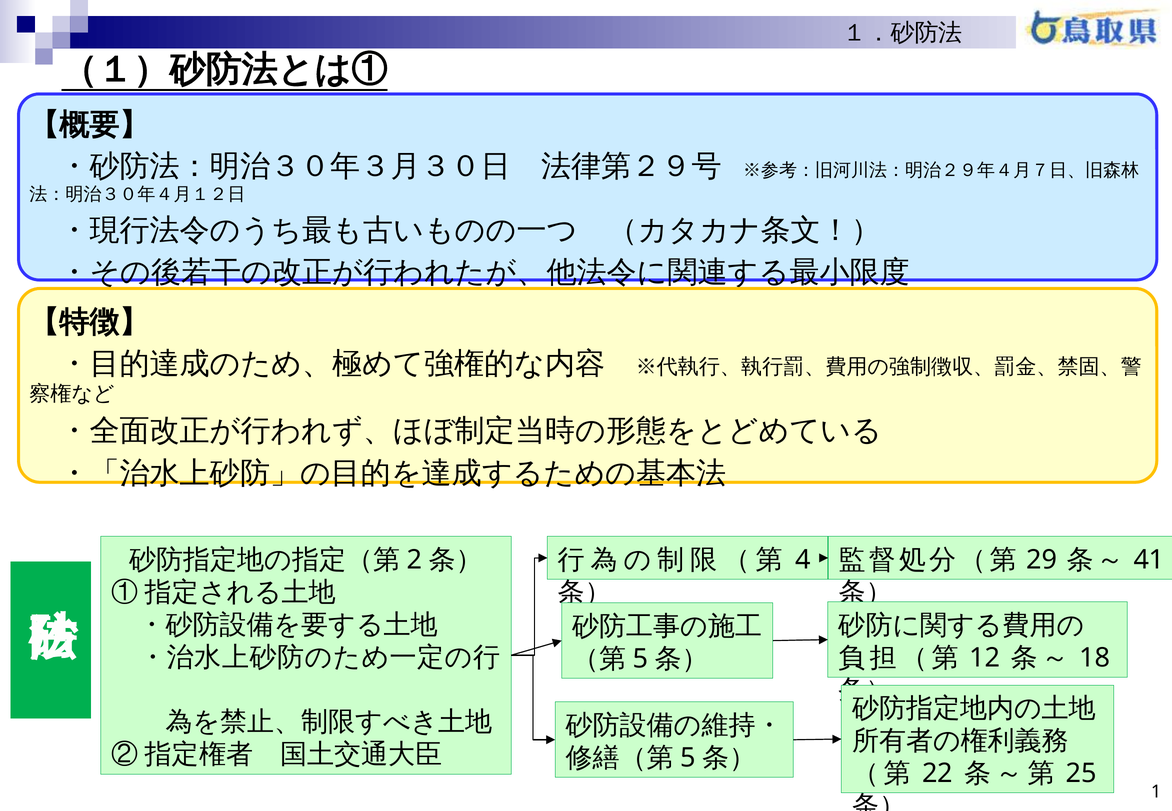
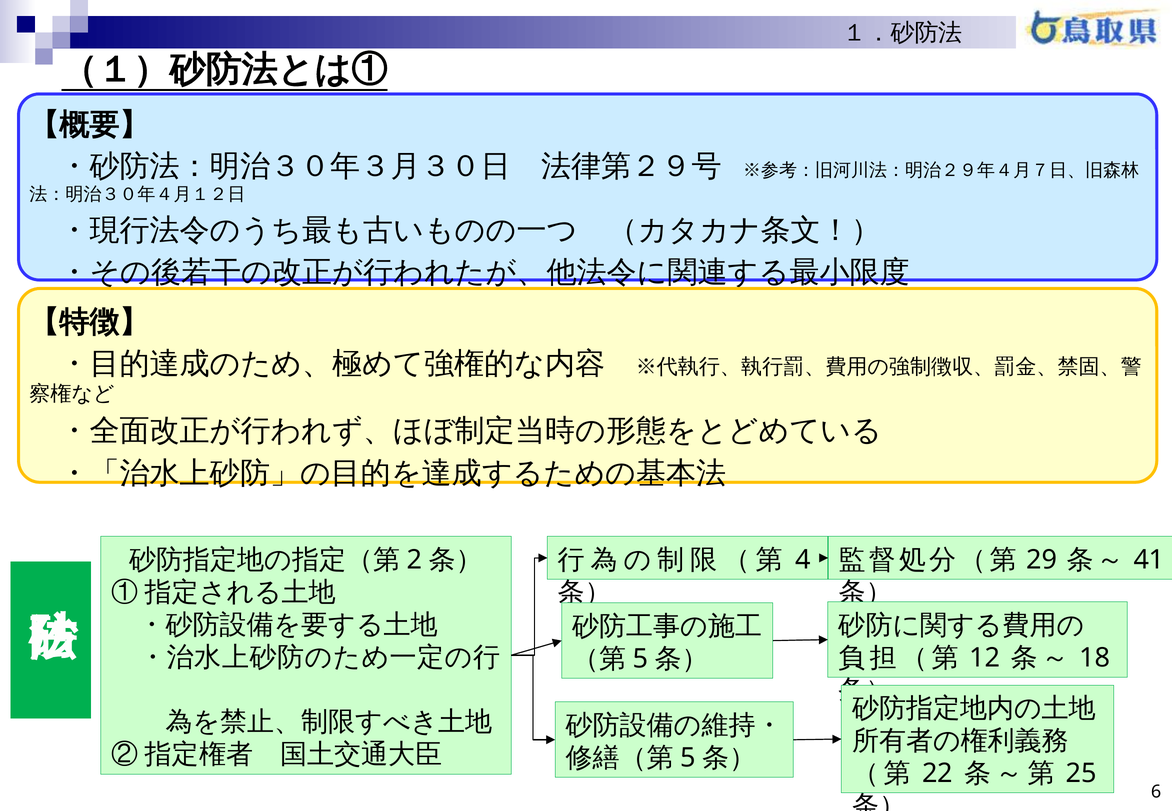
1: 1 -> 6 (1156, 792)
